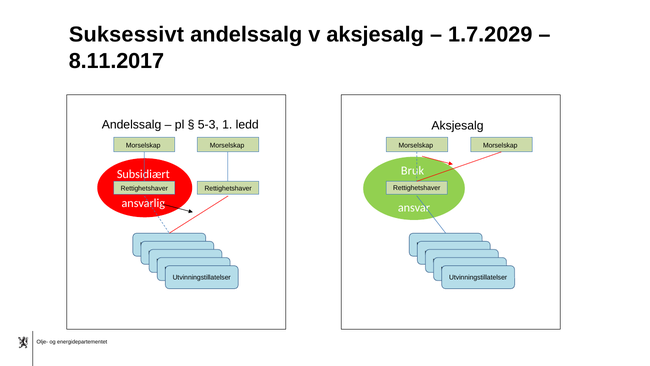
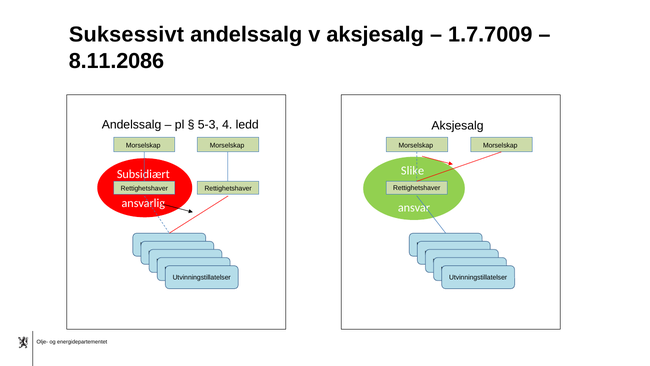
1.7.2029: 1.7.2029 -> 1.7.7009 (490, 35)
8.11.2017: 8.11.2017 -> 8.11.2086 (116, 61)
1: 1 -> 4 (227, 125)
Bruk: Bruk -> Slike (413, 170)
